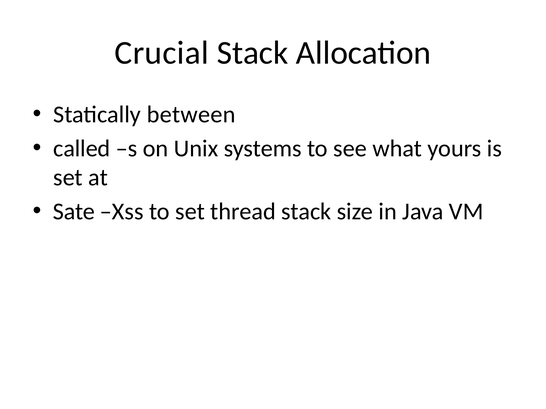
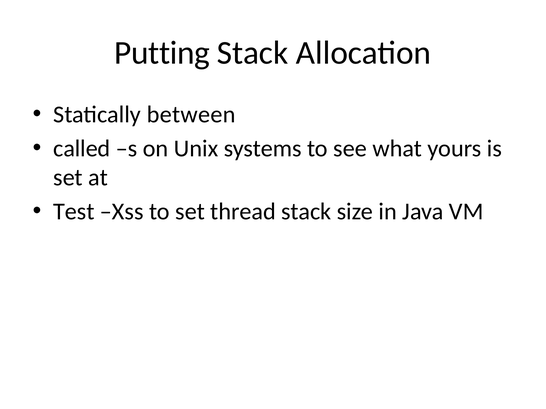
Crucial: Crucial -> Putting (162, 53)
Sate: Sate -> Test (74, 212)
